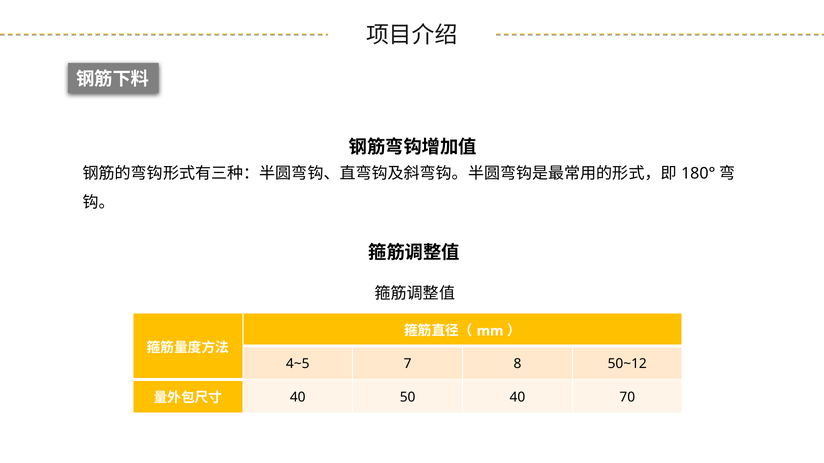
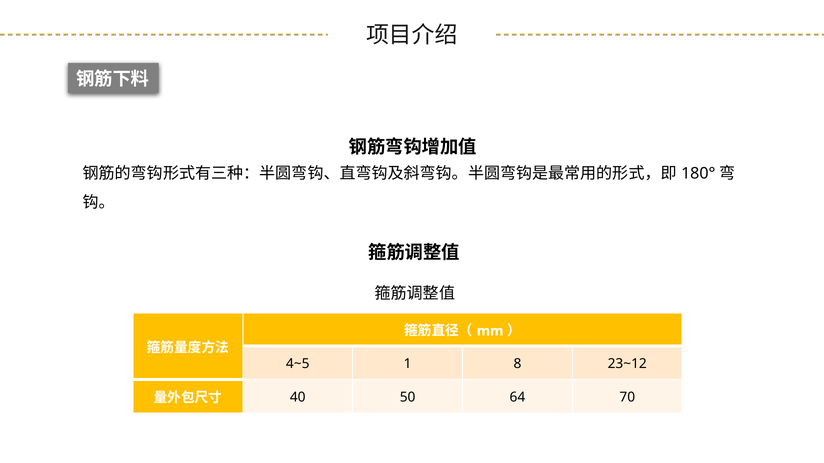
7: 7 -> 1 (408, 364)
50~12: 50~12 -> 23~12 (627, 364)
50 40: 40 -> 64 (517, 398)
